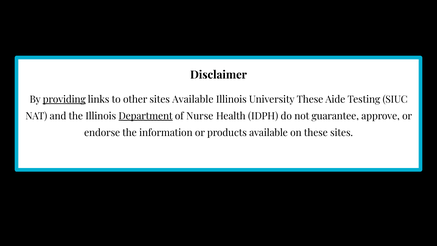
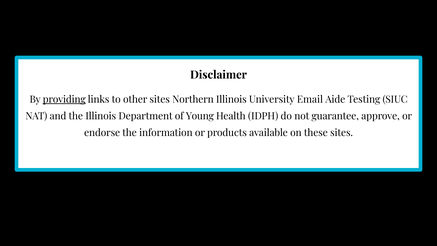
sites Available: Available -> Northern (193, 99)
University These: These -> Email (310, 99)
Department underline: present -> none (146, 116)
Nurse: Nurse -> Young (200, 116)
